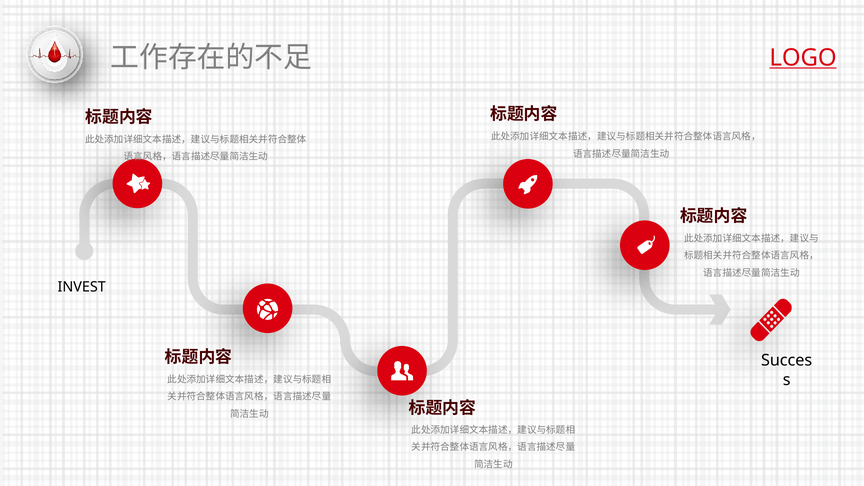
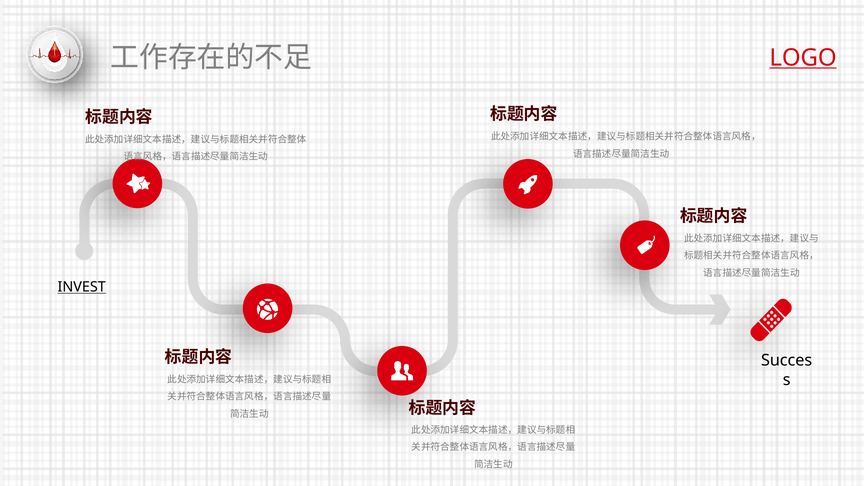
INVEST underline: none -> present (82, 287)
